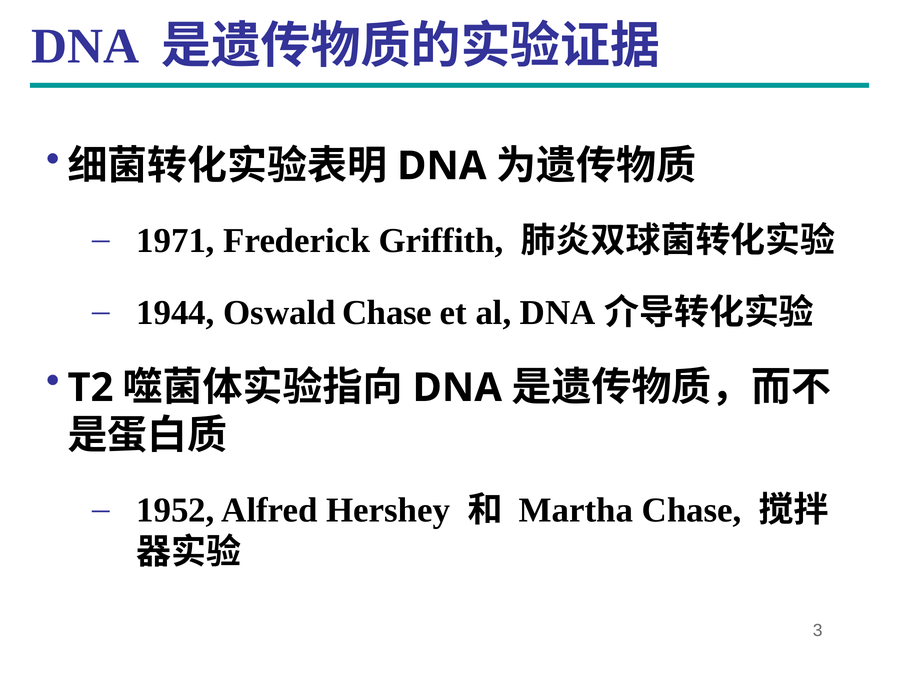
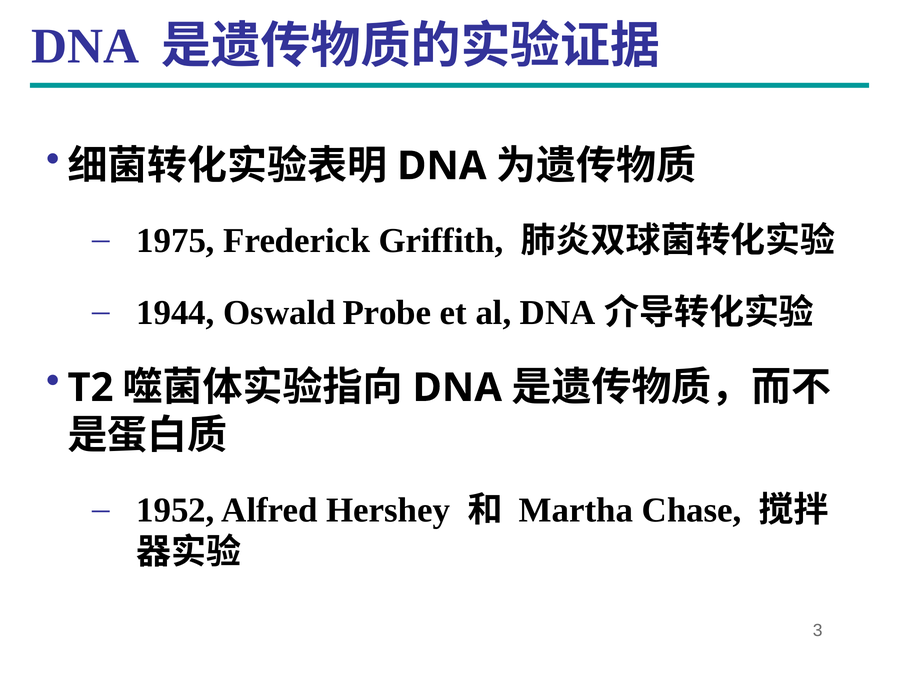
1971: 1971 -> 1975 (175, 241)
Oswald Chase: Chase -> Probe (387, 313)
